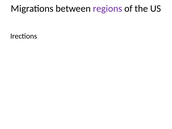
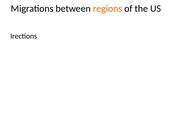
regions colour: purple -> orange (108, 9)
